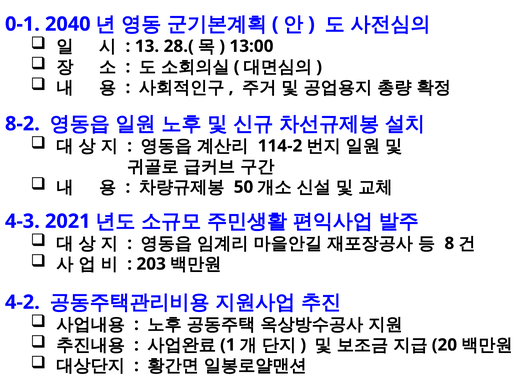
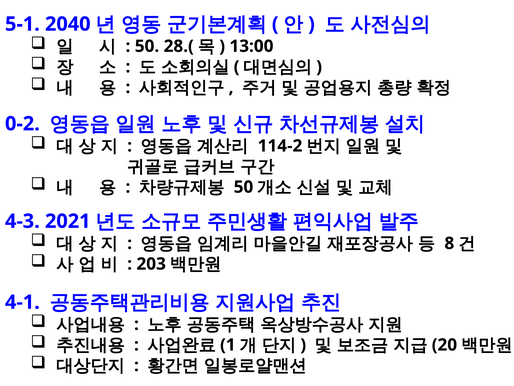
0-1: 0-1 -> 5-1 (22, 24)
13: 13 -> 50 (147, 46)
8-2: 8-2 -> 0-2 (22, 124)
4-2: 4-2 -> 4-1 (22, 302)
